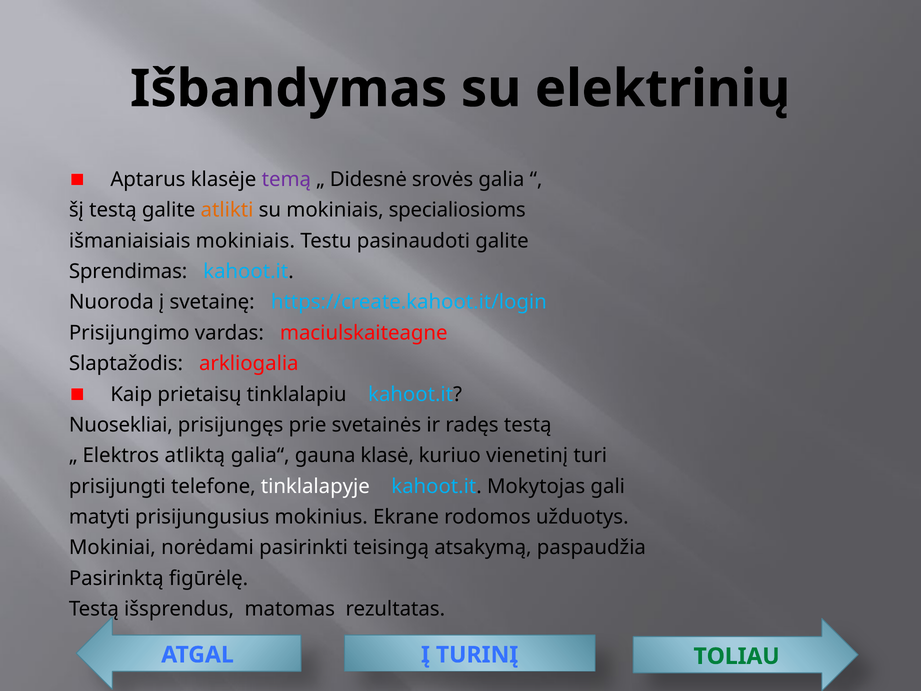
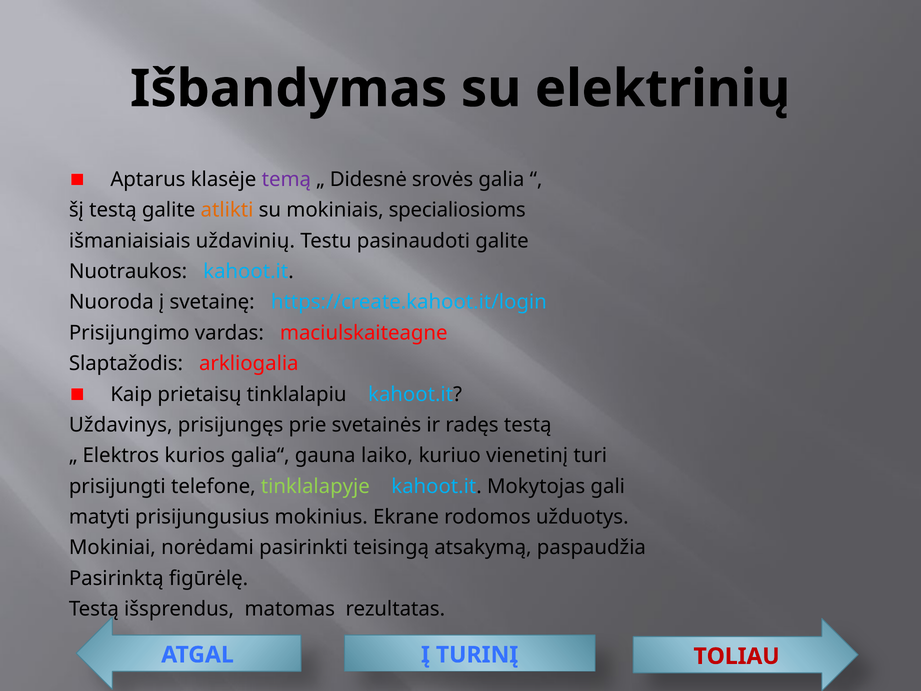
išmaniaisiais mokiniais: mokiniais -> uždavinių (245, 241)
Sprendimas: Sprendimas -> Nuotraukos (128, 271)
Nuosekliai: Nuosekliai -> Uždavinys (121, 425)
atliktą: atliktą -> kurios (195, 455)
klasė: klasė -> laiko (387, 455)
tinklalapyje colour: white -> light green (315, 486)
TOLIAU colour: green -> red (737, 656)
